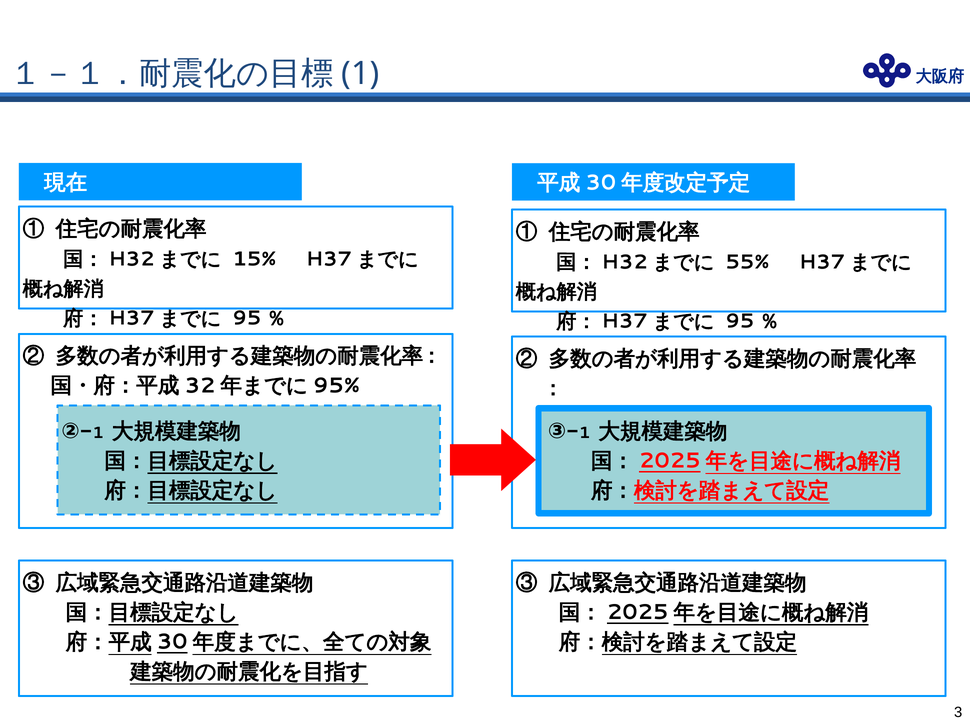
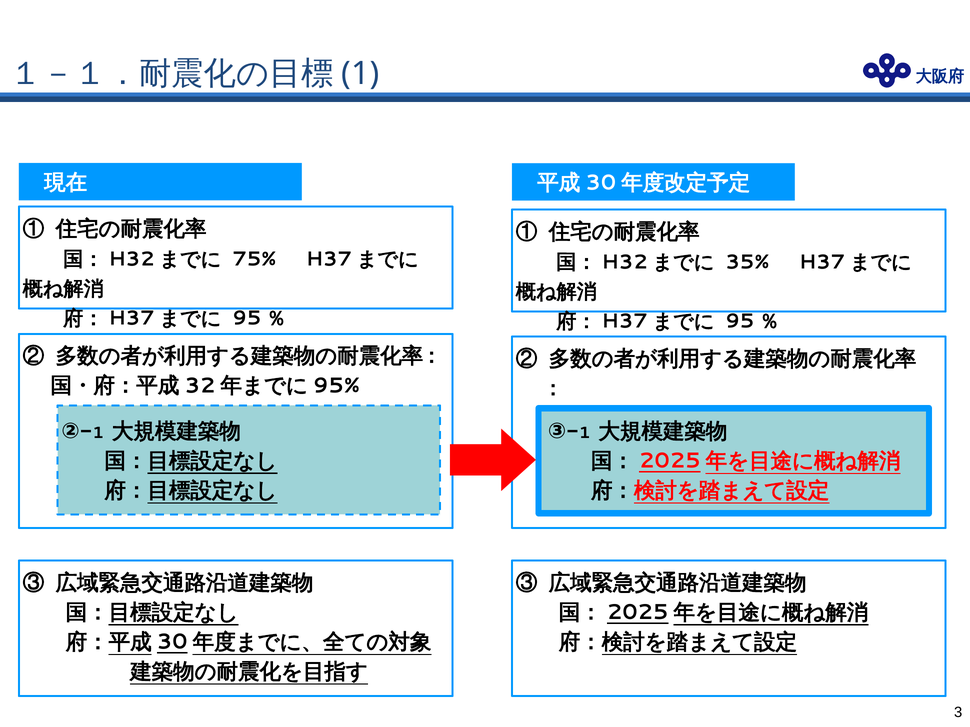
15%: 15% -> 75% (254, 259)
55%: 55% -> 35% (747, 262)
